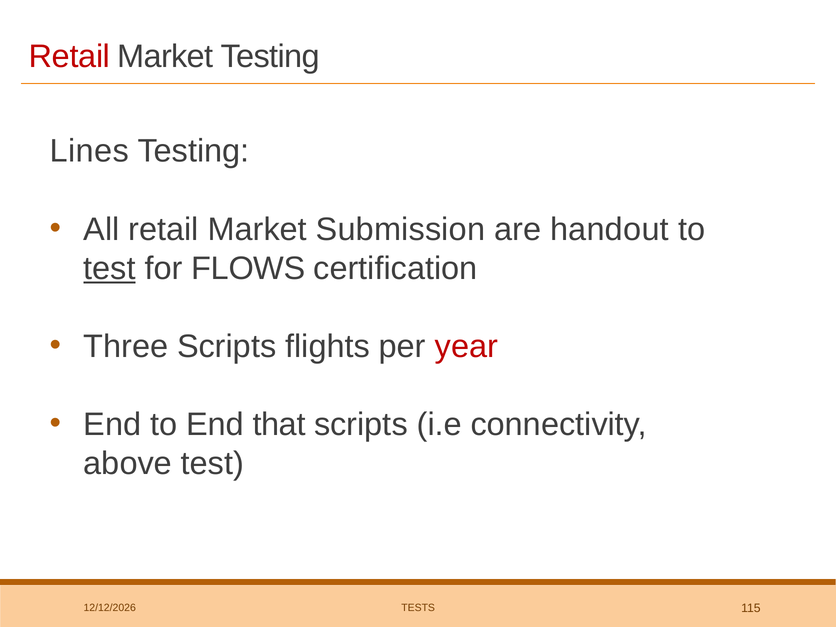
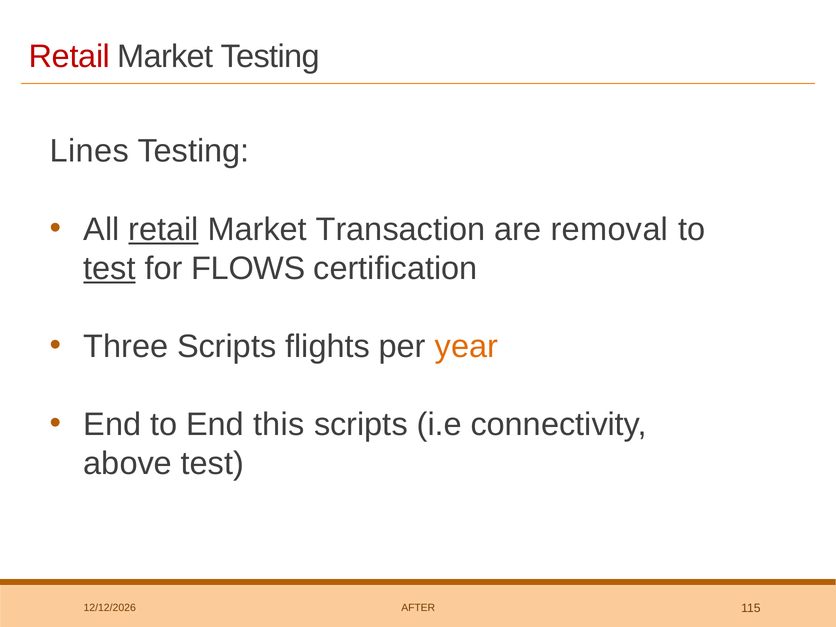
retail underline: none -> present (164, 229)
Submission: Submission -> Transaction (401, 229)
handout: handout -> removal (609, 229)
year colour: red -> orange (466, 346)
that: that -> this (279, 425)
TESTS: TESTS -> AFTER (418, 608)
